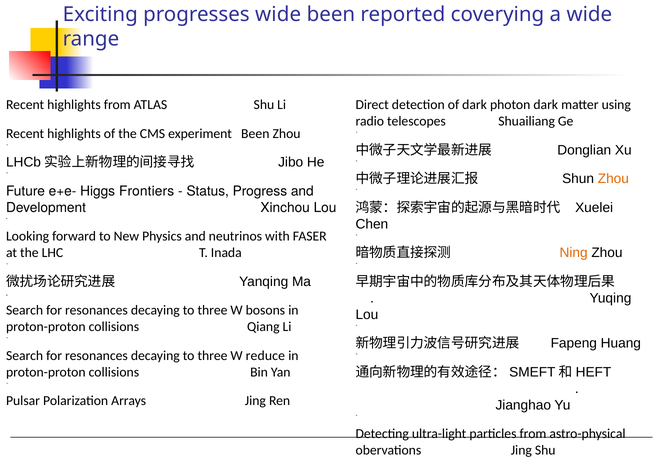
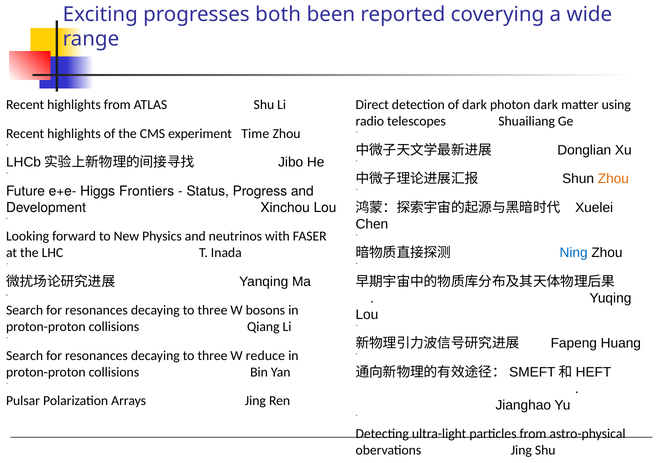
progresses wide: wide -> both (278, 14)
experiment Been: Been -> Time (255, 133)
Ning colour: orange -> blue (574, 253)
